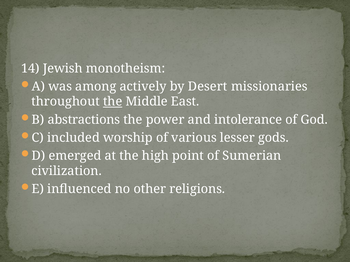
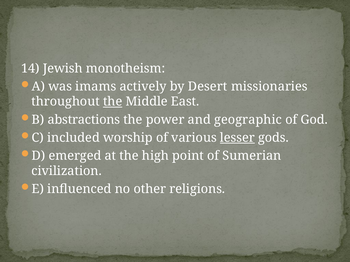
among: among -> imams (96, 87)
intolerance: intolerance -> geographic (248, 120)
lesser underline: none -> present (237, 138)
